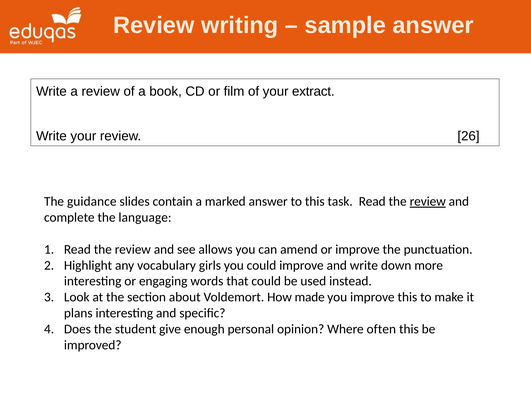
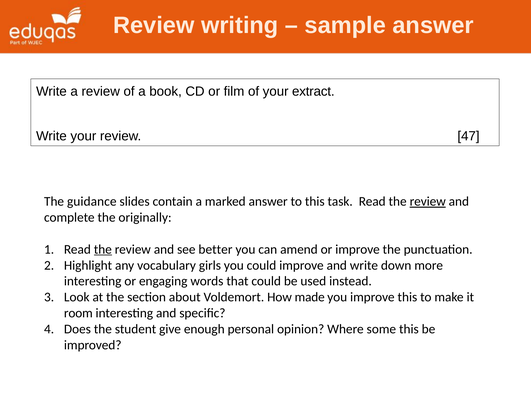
26: 26 -> 47 (468, 136)
language: language -> originally (145, 217)
the underline: none -> present (103, 249)
allows: allows -> better (216, 249)
plans: plans -> room (78, 313)
often: often -> some (381, 329)
